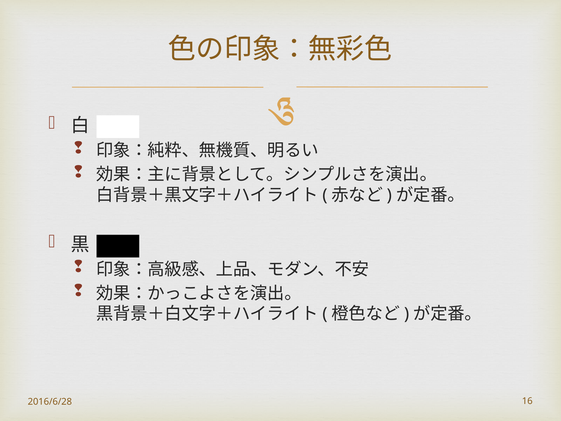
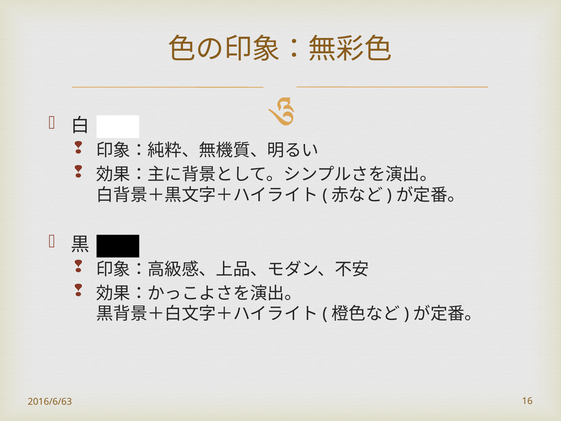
2016/6/28: 2016/6/28 -> 2016/6/63 (50, 402)
